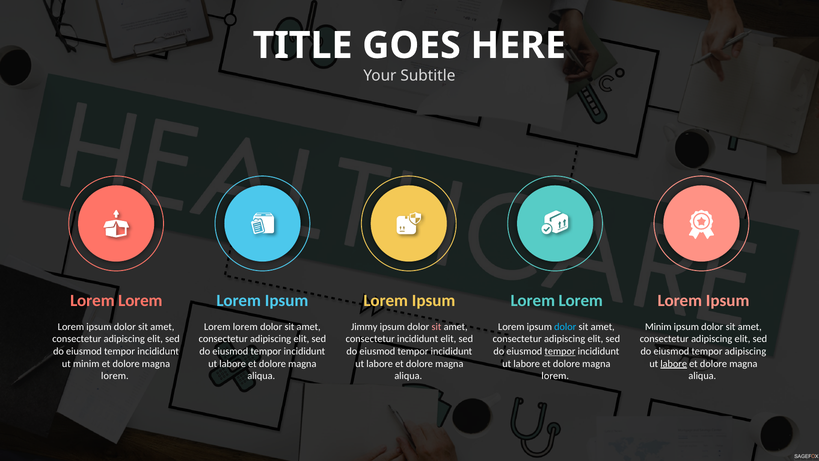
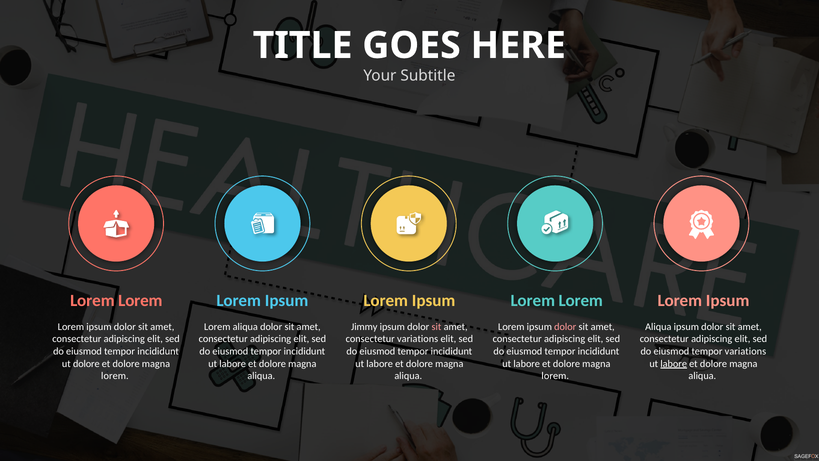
lorem: lorem -> aliqua (245, 327)
dolor colour: light blue -> pink (565, 327)
Minim: Minim -> Aliqua (658, 327)
consectetur incididunt: incididunt -> variations (418, 339)
tempor underline: present -> none (560, 351)
tempor adipiscing: adipiscing -> variations (745, 351)
ut minim: minim -> dolore (86, 363)
